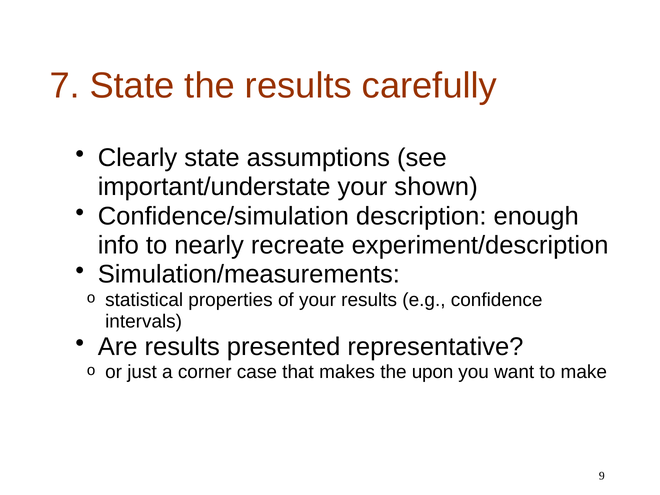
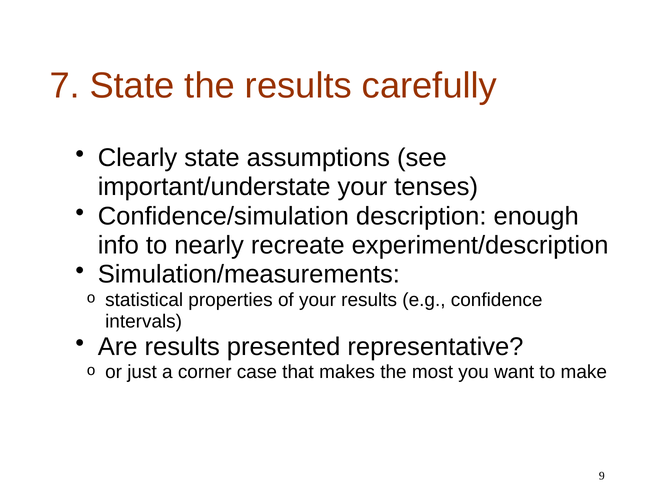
shown: shown -> tenses (436, 187)
upon: upon -> most (432, 372)
